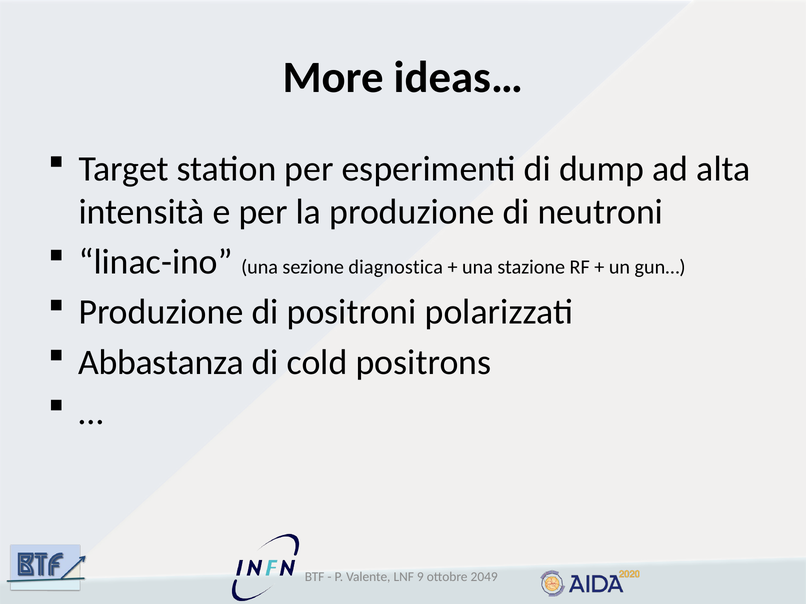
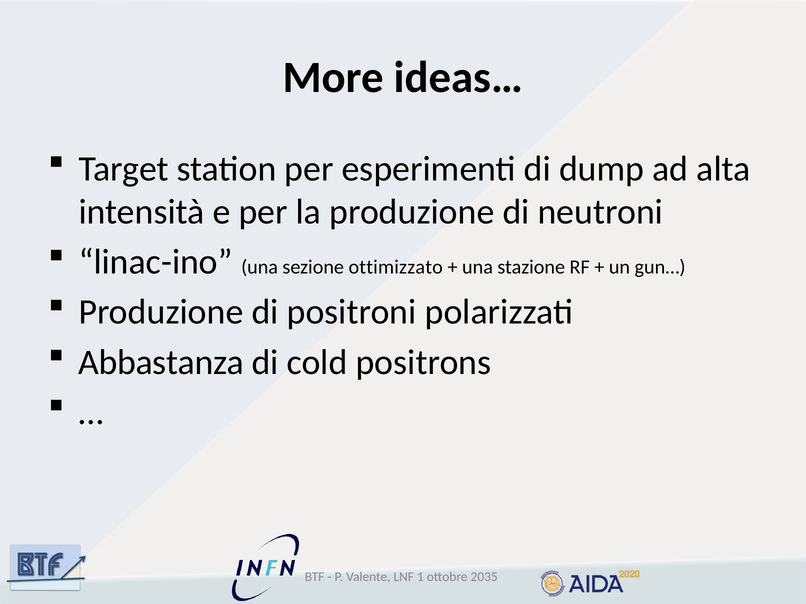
diagnostica: diagnostica -> ottimizzato (396, 267)
9: 9 -> 1 (420, 577)
2049: 2049 -> 2035 (484, 577)
